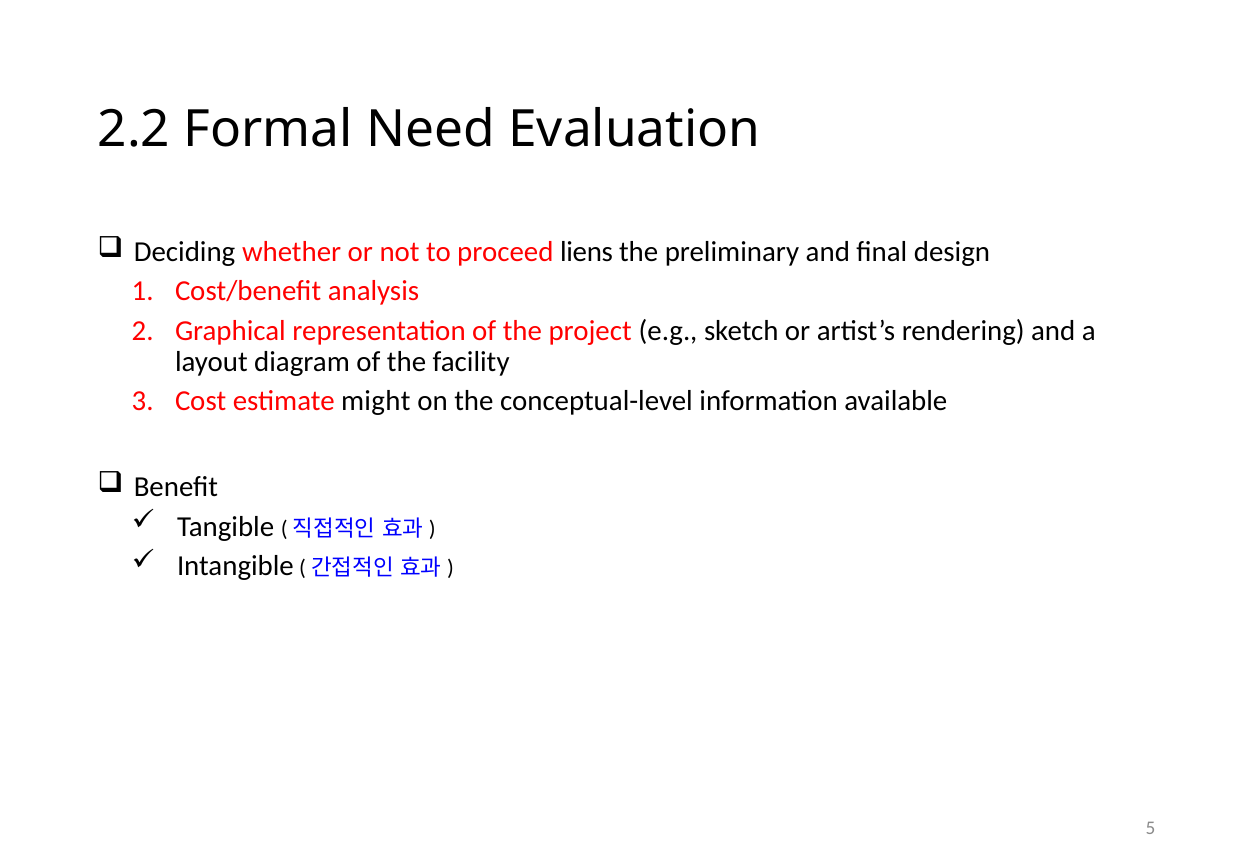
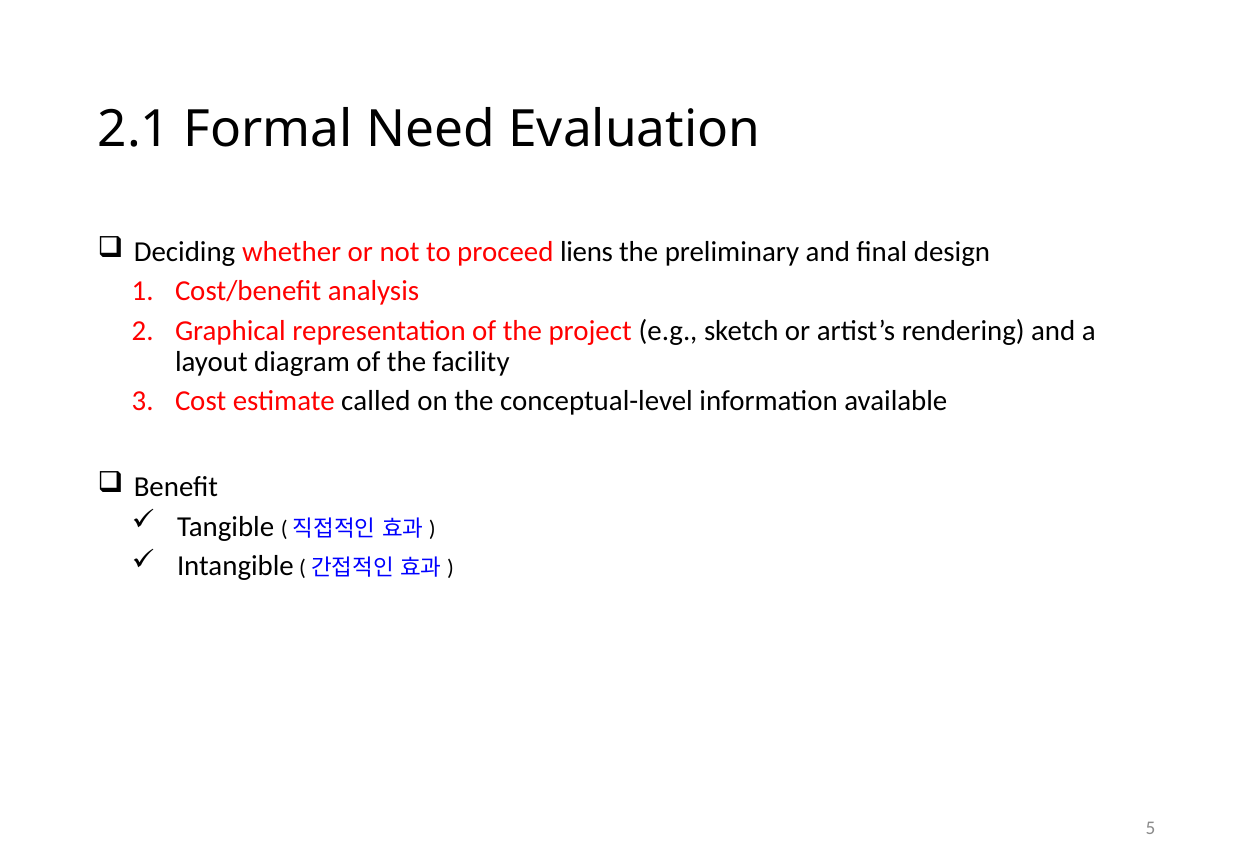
2.2: 2.2 -> 2.1 (134, 130)
might: might -> called (376, 401)
